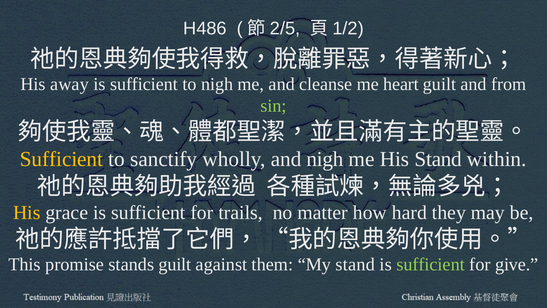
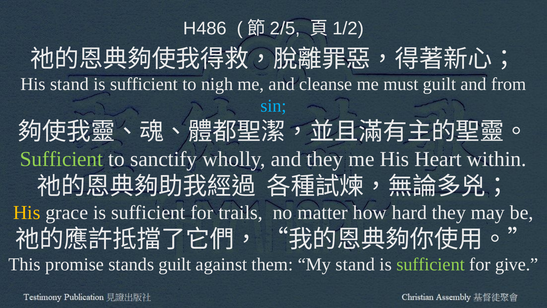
His away: away -> stand (70, 84)
heart: heart -> must (401, 84)
sin colour: light green -> light blue (273, 106)
Sufficient colour: yellow -> light green (61, 159)
and nigh: nigh -> they (325, 159)
His Stand: Stand -> Heart (438, 159)
